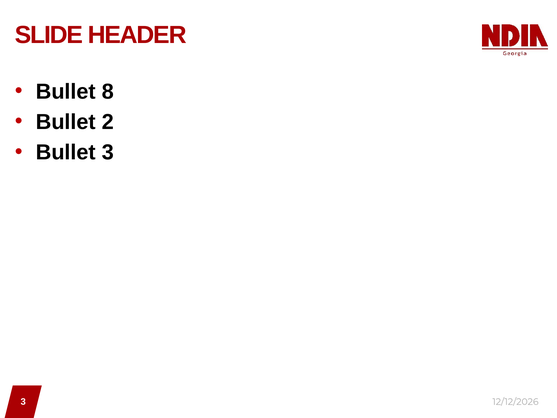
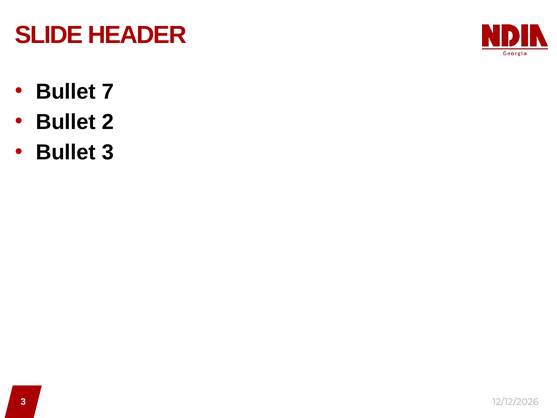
8: 8 -> 7 (108, 92)
